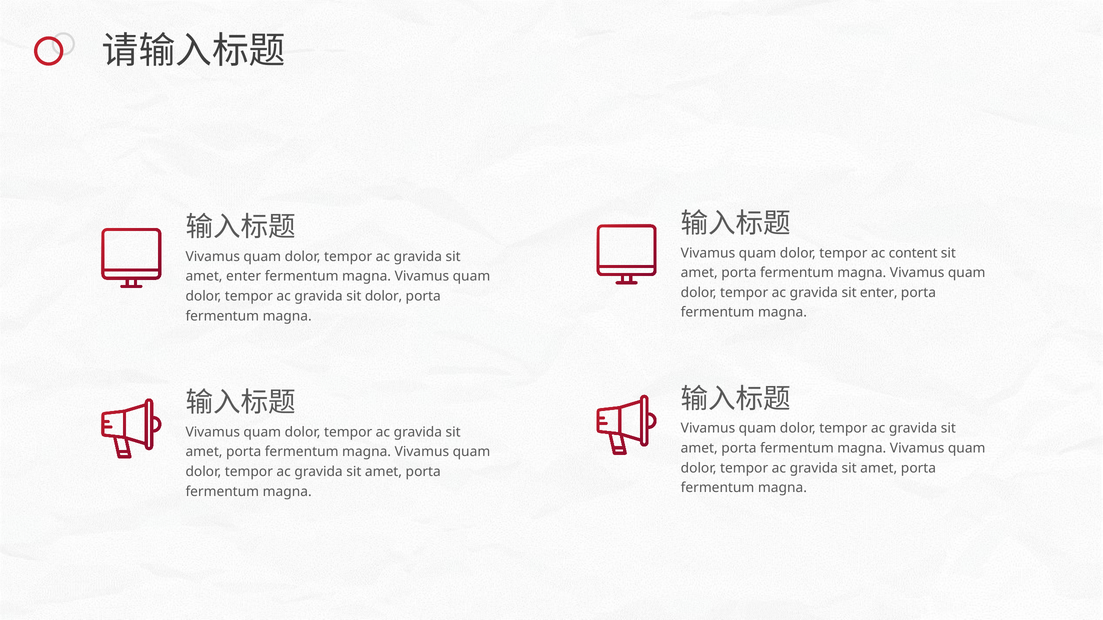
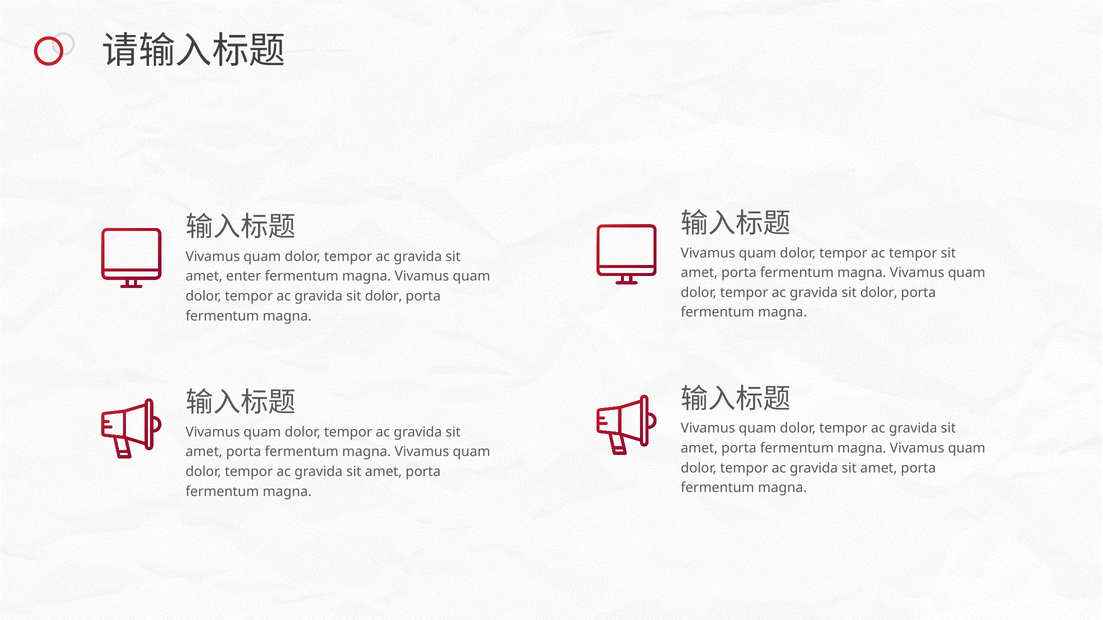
ac content: content -> tempor (913, 253)
enter: enter -> dolor (879, 293)
